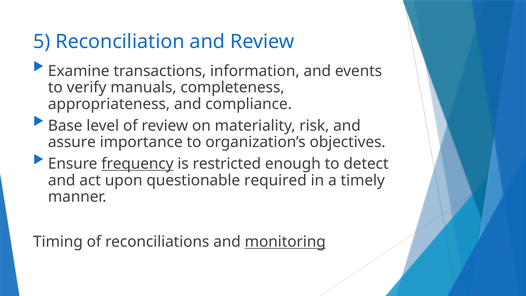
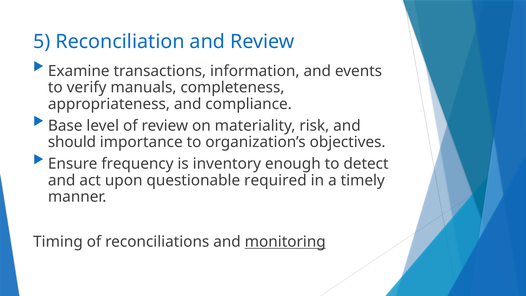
assure: assure -> should (72, 142)
frequency underline: present -> none (137, 164)
restricted: restricted -> inventory (227, 164)
